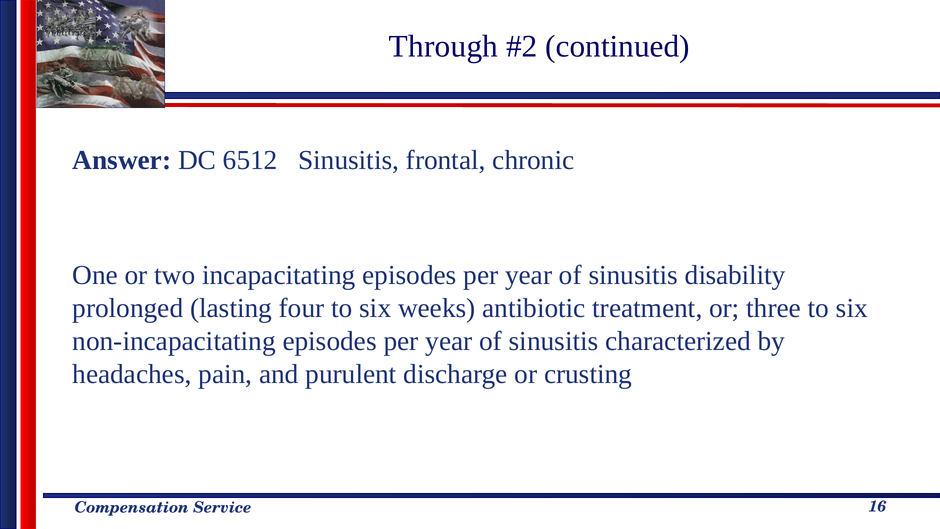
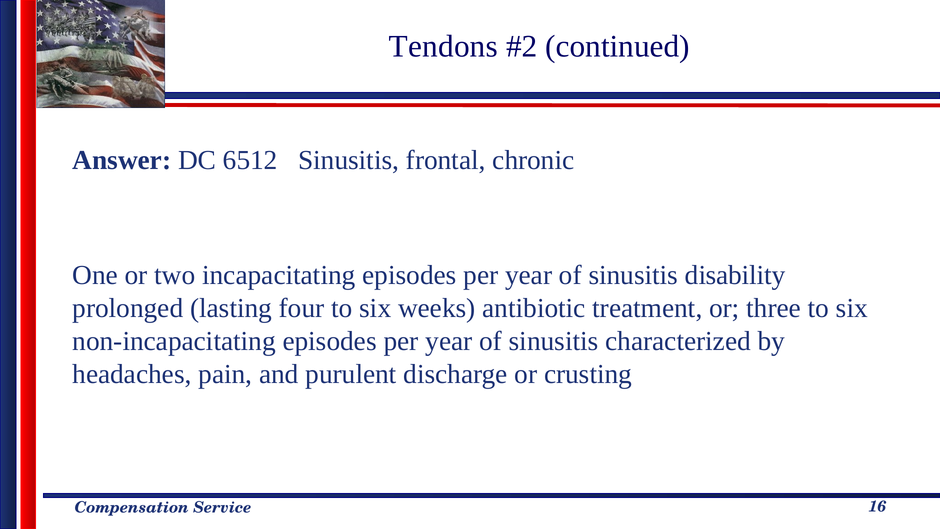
Through: Through -> Tendons (443, 47)
